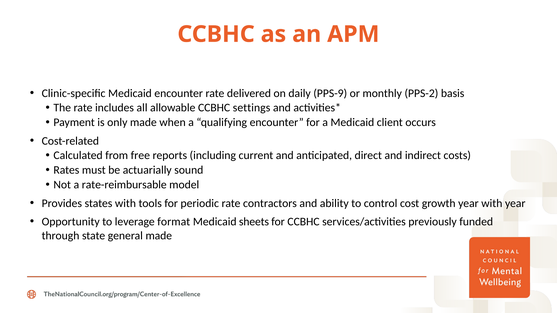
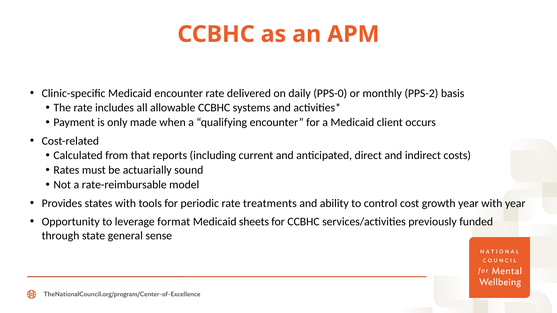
PPS-9: PPS-9 -> PPS-0 (330, 93)
settings: settings -> systems (252, 108)
free: free -> that (140, 156)
contractors: contractors -> treatments (270, 203)
general made: made -> sense (159, 236)
